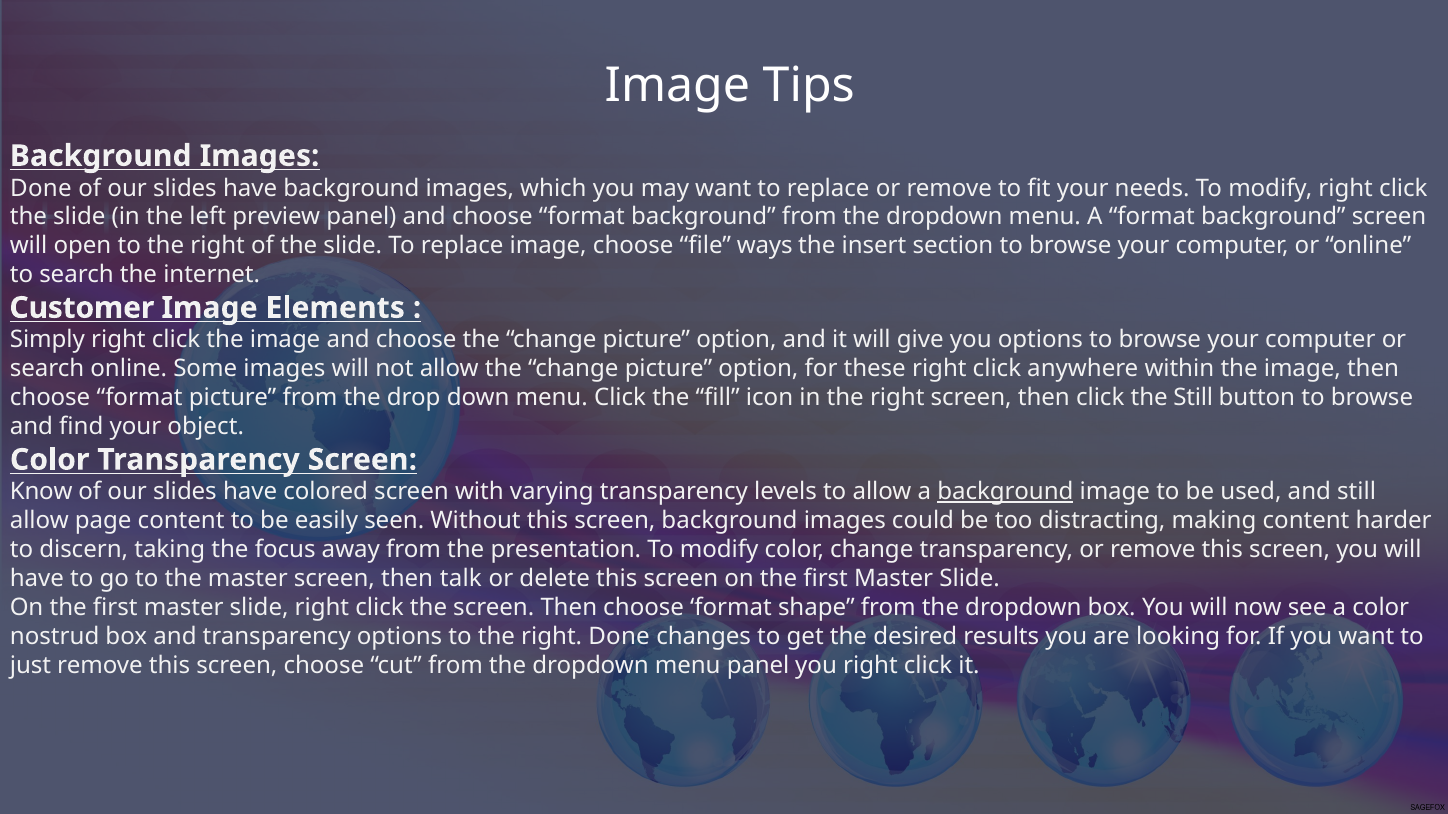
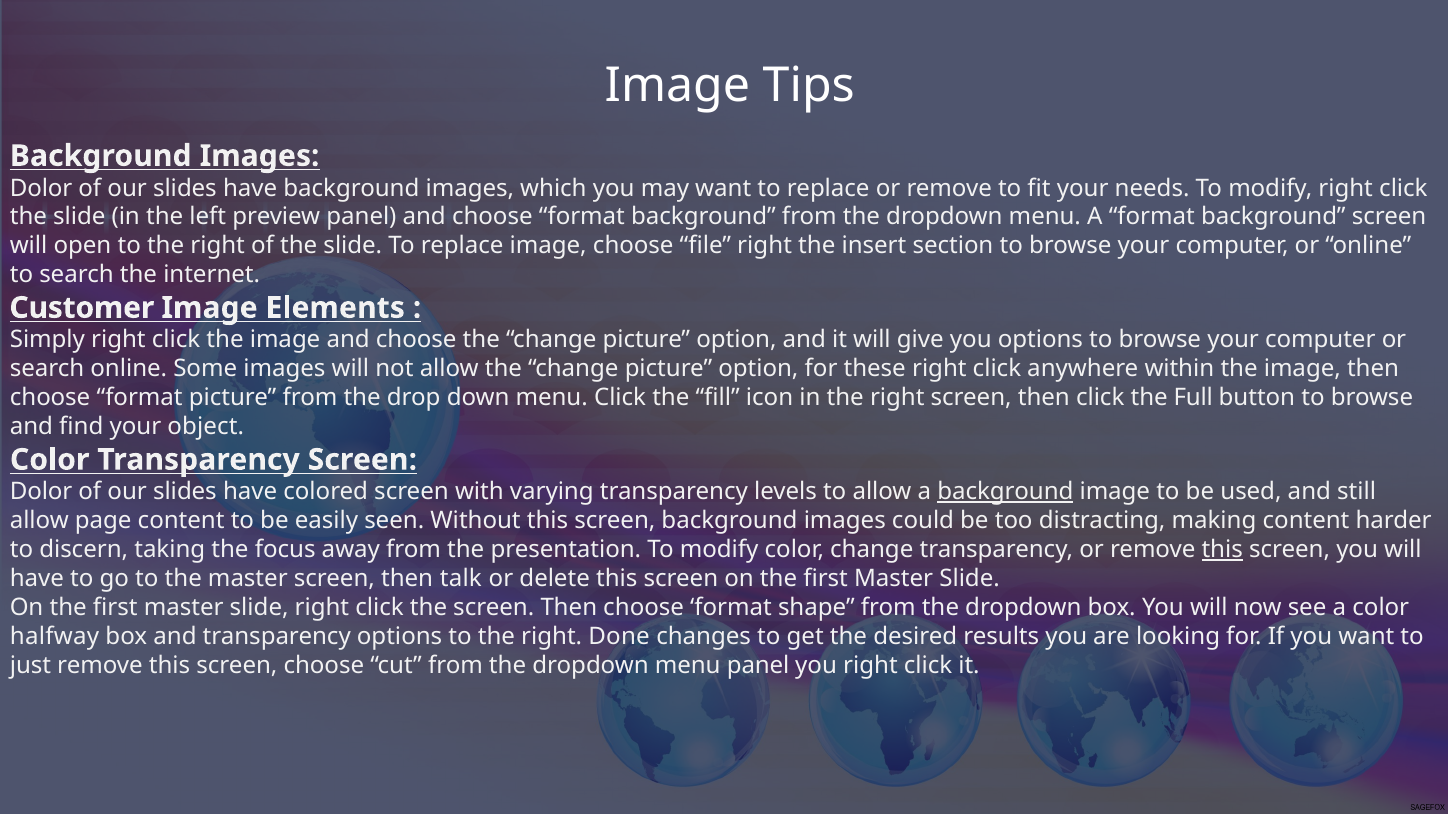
Done: Done -> Dolor (41, 188)
file ways: ways -> right (765, 246)
the Still: Still -> Full (1193, 398)
Know: Know -> Dolor (41, 492)
this underline: none -> present (1222, 550)
nostrud: nostrud -> halfway (55, 637)
